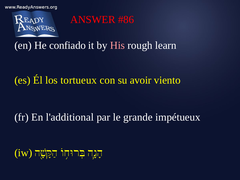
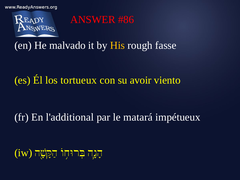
confiado: confiado -> malvado (67, 45)
His colour: pink -> yellow (118, 45)
learn: learn -> fasse (166, 45)
grande: grande -> matará (138, 117)
